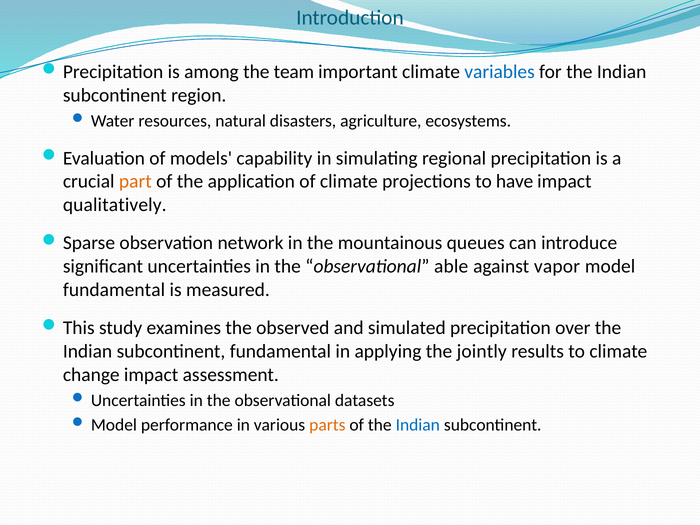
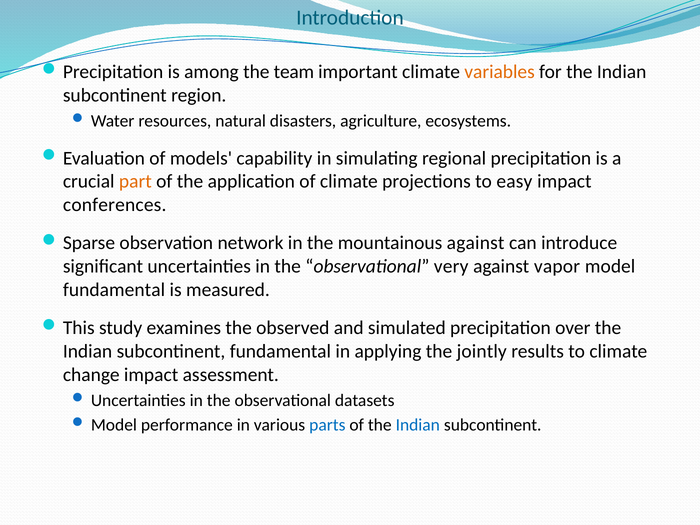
variables colour: blue -> orange (500, 72)
have: have -> easy (514, 182)
qualitatively: qualitatively -> conferences (115, 205)
mountainous queues: queues -> against (476, 243)
able: able -> very (451, 266)
parts colour: orange -> blue (327, 425)
